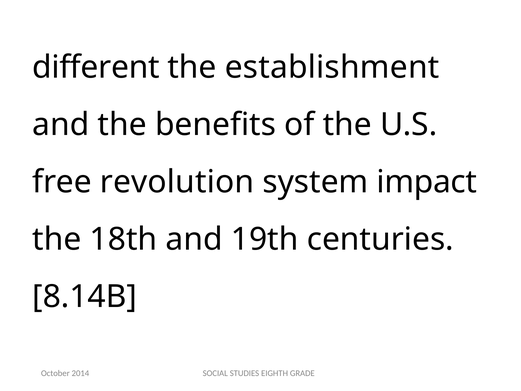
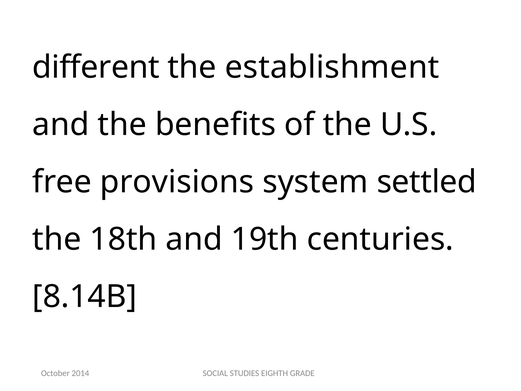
revolution: revolution -> provisions (177, 182)
impact: impact -> settled (427, 182)
